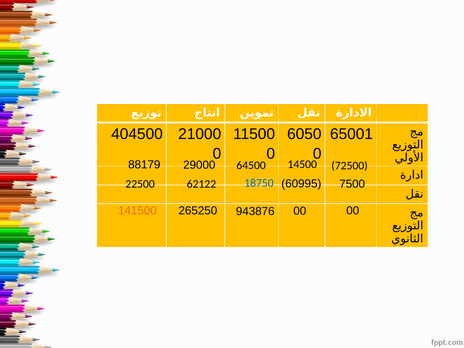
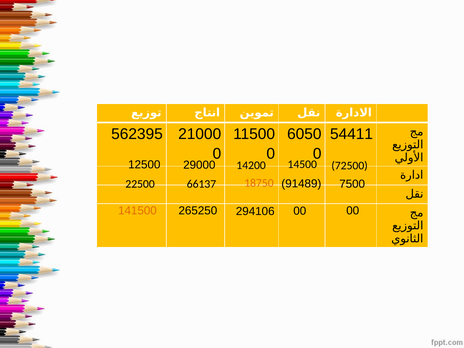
404500: 404500 -> 562395 (137, 134)
65001: 65001 -> 54411 (352, 134)
88179: 88179 -> 12500 (144, 165)
64500: 64500 -> 14200 (251, 165)
60995: 60995 -> 91489 (301, 184)
18750 colour: blue -> orange (259, 183)
62122: 62122 -> 66137 (201, 184)
943876: 943876 -> 294106 (255, 211)
